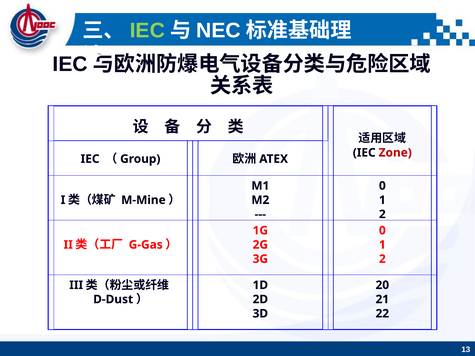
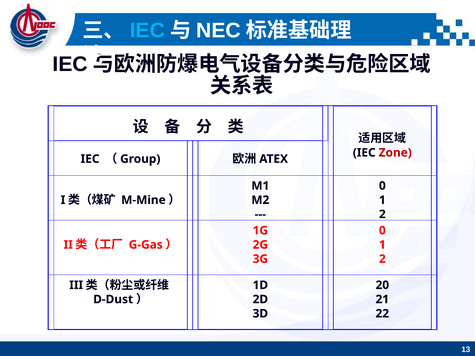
IEC colour: light green -> light blue (147, 31)
